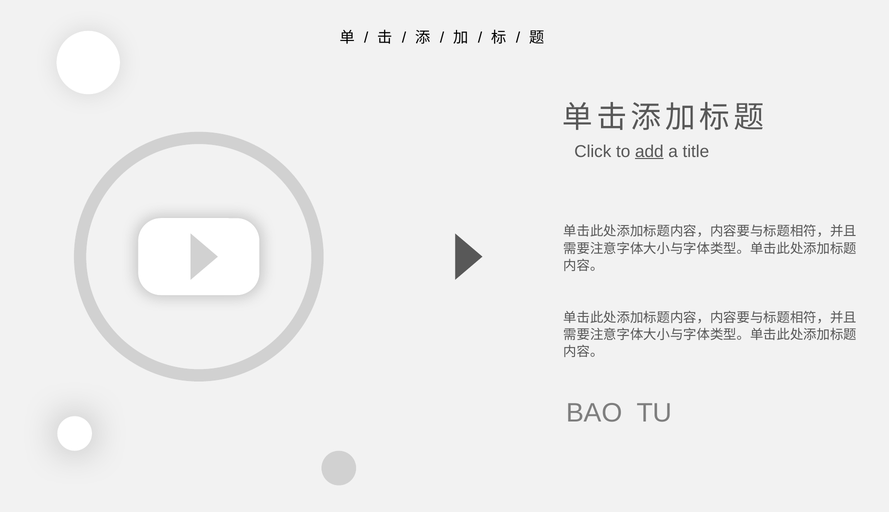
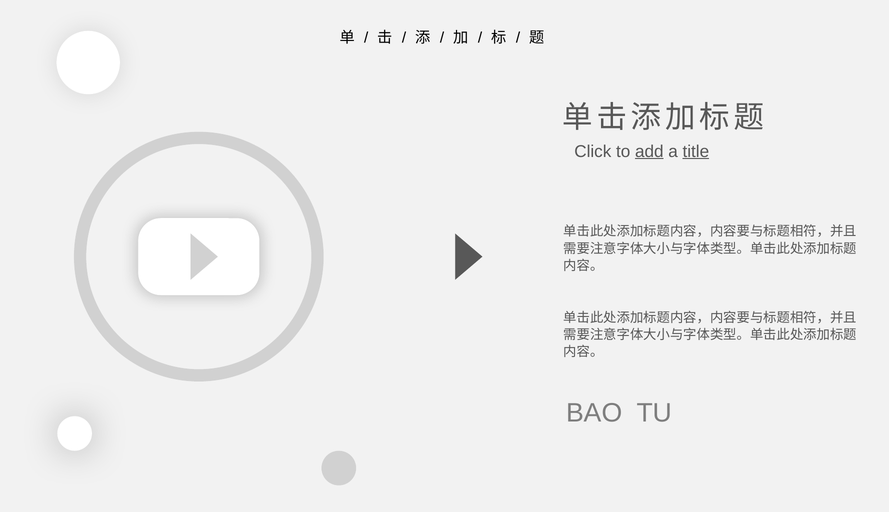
title underline: none -> present (696, 151)
